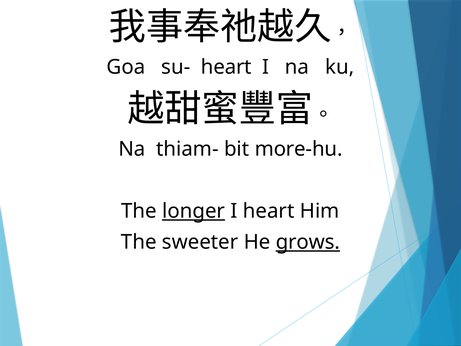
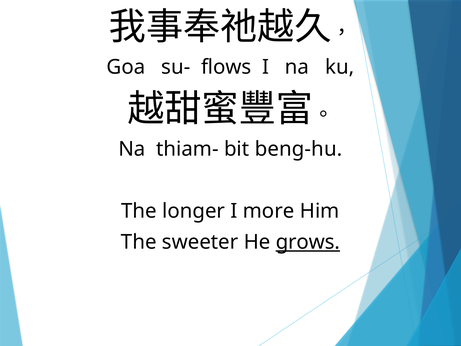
su- heart: heart -> flows (226, 67)
more-hu: more-hu -> beng-hu (298, 149)
longer underline: present -> none (194, 211)
I heart: heart -> more (269, 211)
